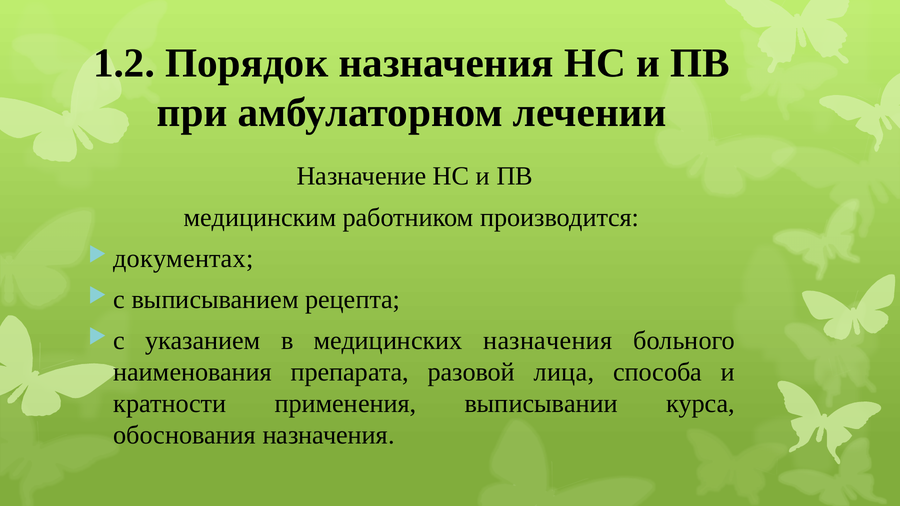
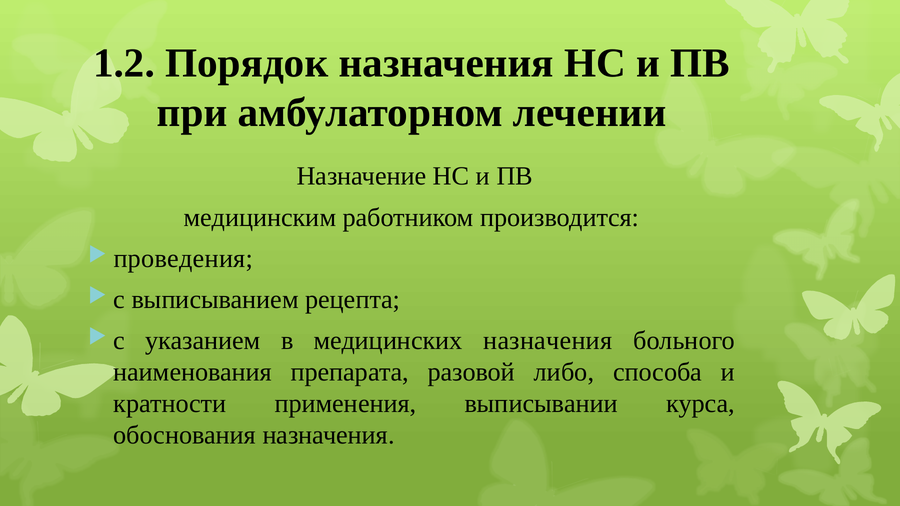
документах: документах -> проведения (183, 259)
лица: лица -> либо (564, 372)
